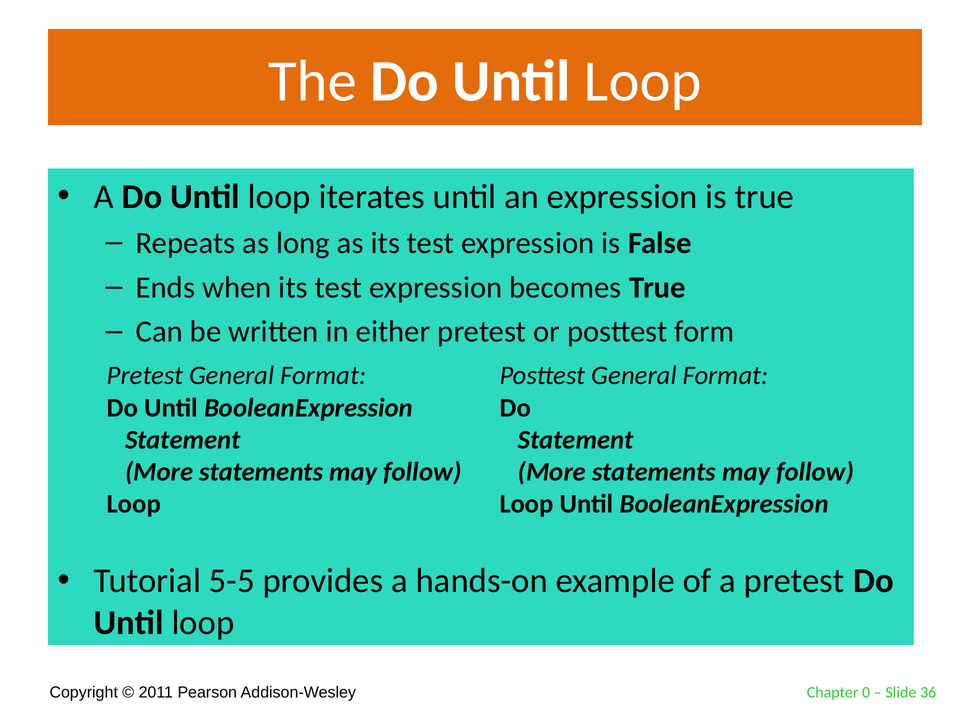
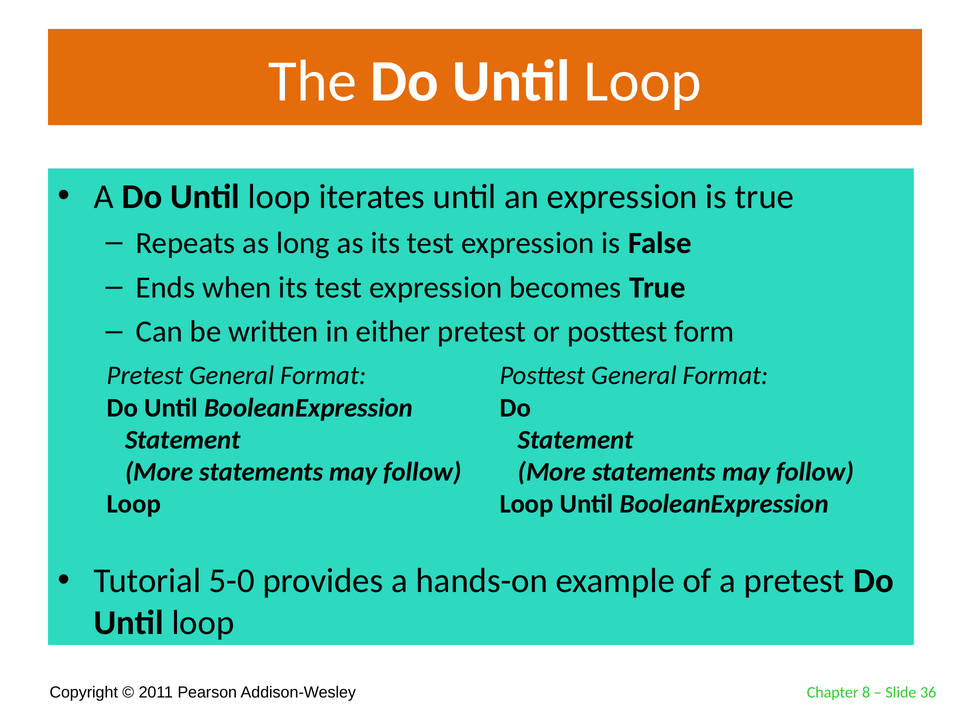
5-5: 5-5 -> 5-0 (232, 581)
0: 0 -> 8 (866, 692)
